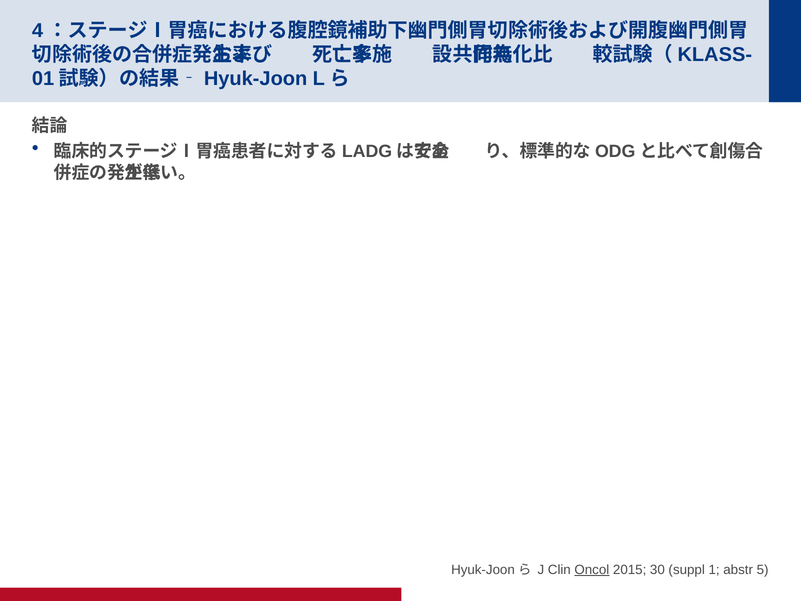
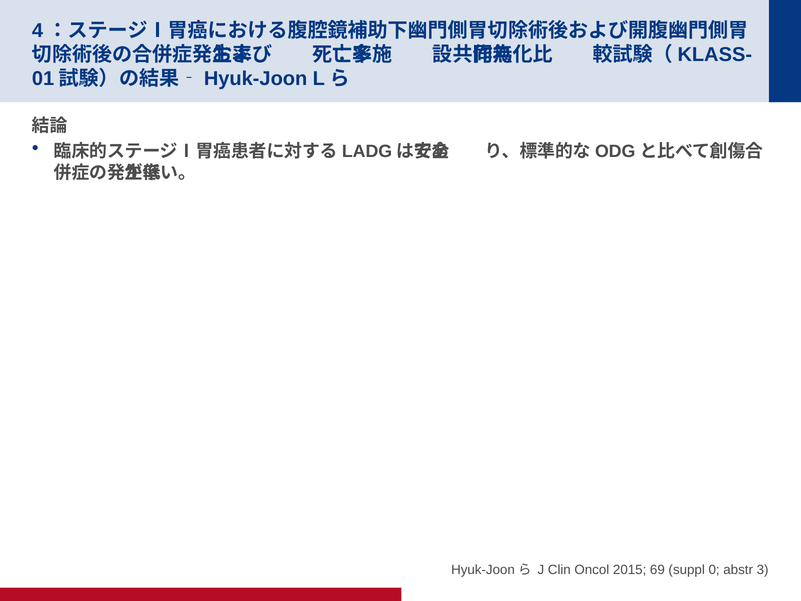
Oncol underline: present -> none (592, 570)
30: 30 -> 69 (657, 570)
1: 1 -> 0 (714, 570)
5: 5 -> 3 (763, 570)
